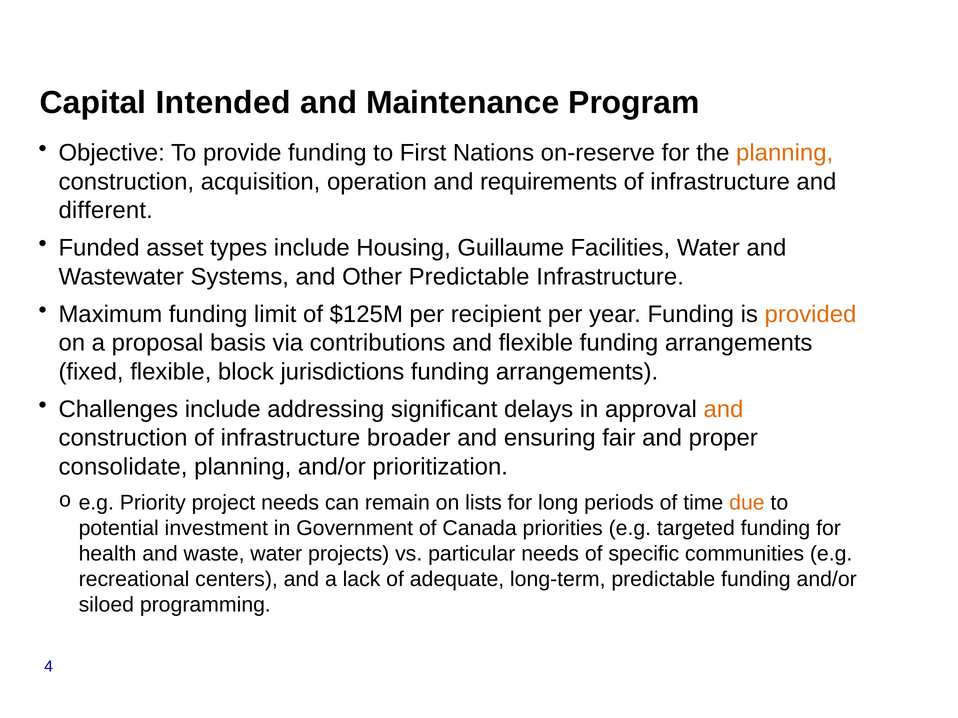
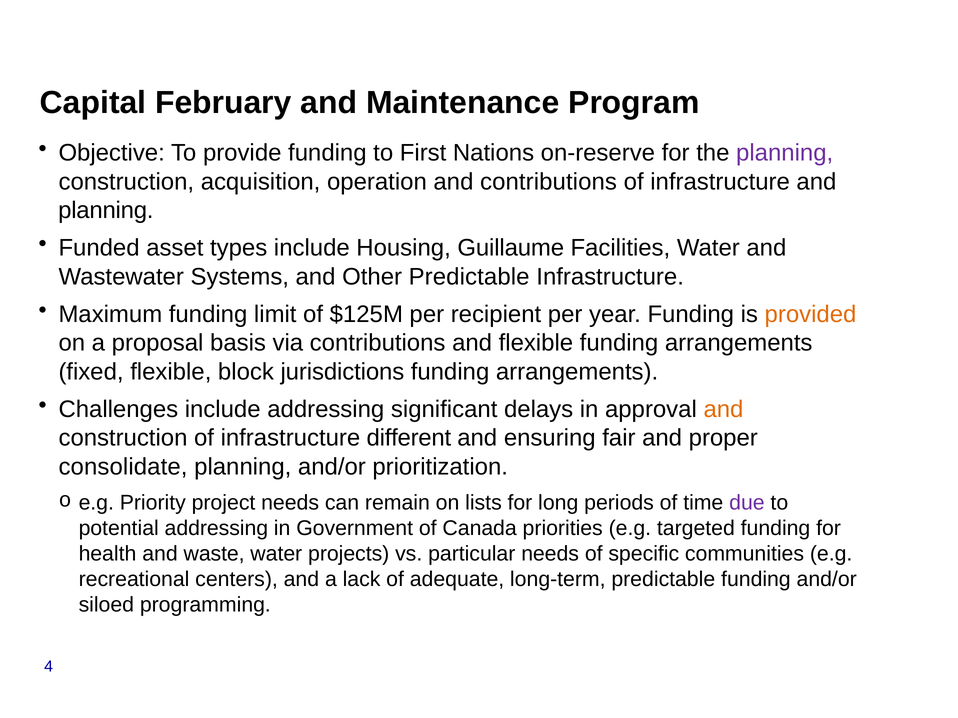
Intended: Intended -> February (223, 103)
planning colour: orange -> purple (785, 153)
and requirements: requirements -> contributions (549, 182)
different: different -> planning (106, 211)
broader: broader -> different (409, 438)
due colour: orange -> purple (747, 503)
potential investment: investment -> addressing (216, 528)
